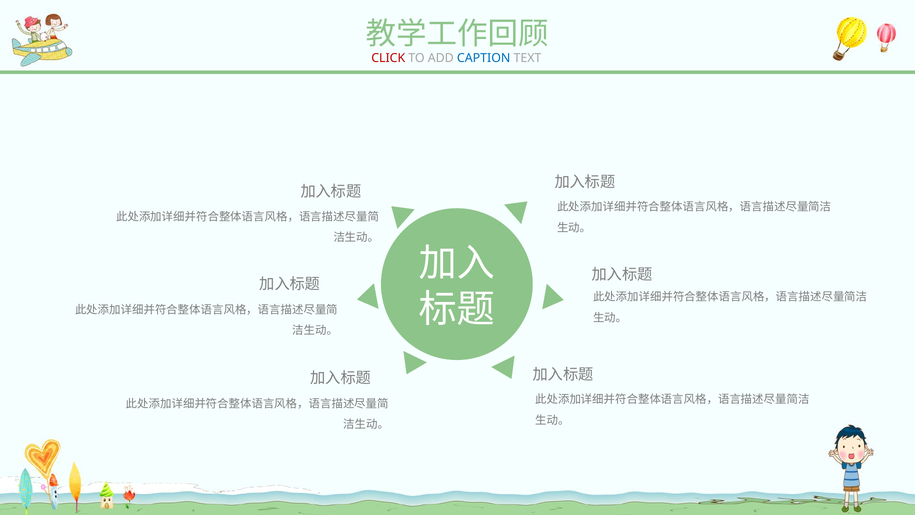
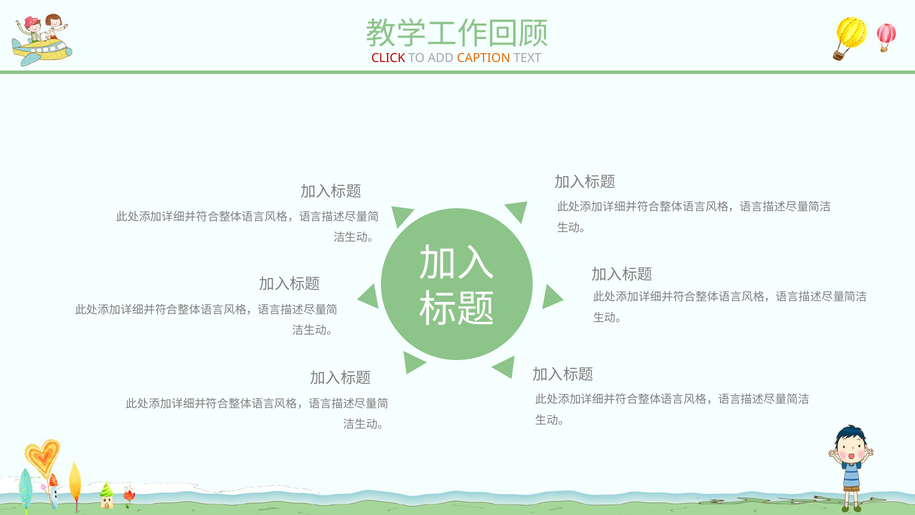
CAPTION colour: blue -> orange (484, 58)
